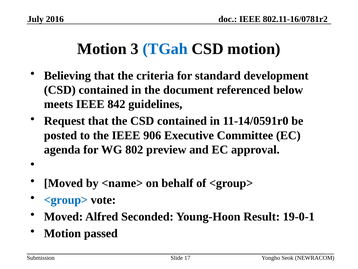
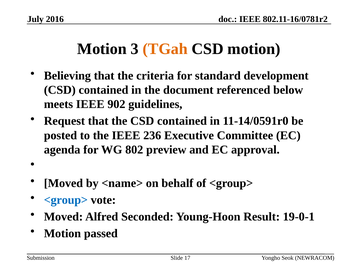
TGah colour: blue -> orange (165, 49)
842: 842 -> 902 (116, 104)
906: 906 -> 236 (152, 135)
